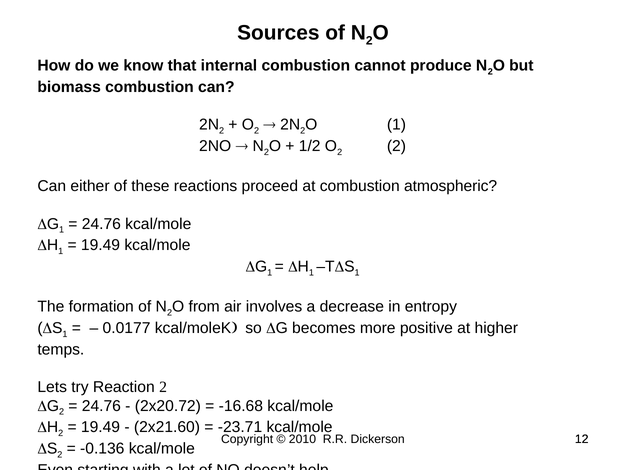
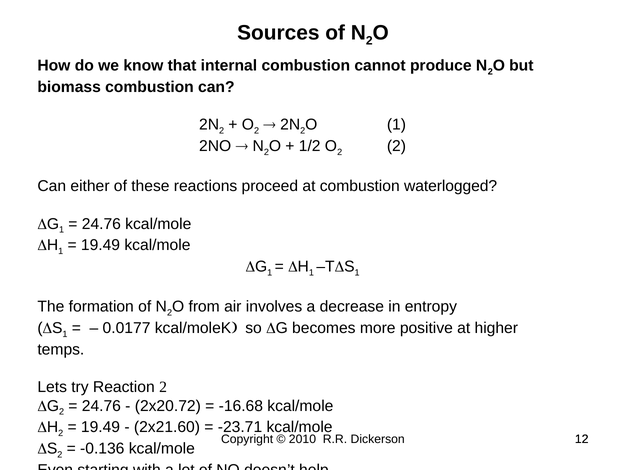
atmospheric: atmospheric -> waterlogged (451, 186)
